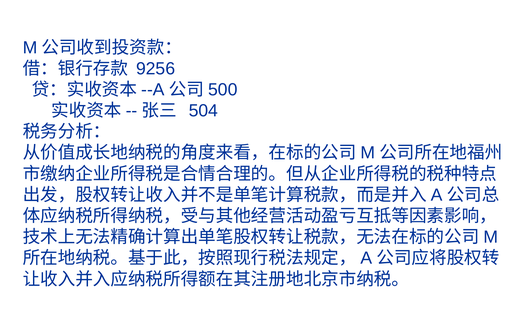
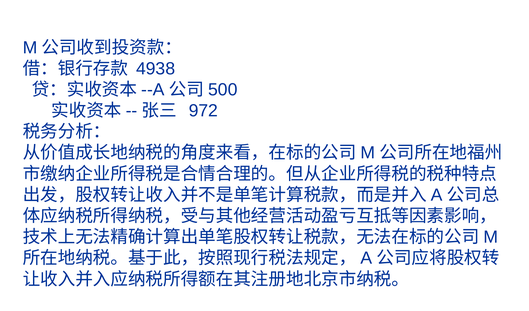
9256: 9256 -> 4938 (156, 69)
504: 504 -> 972 (203, 111)
